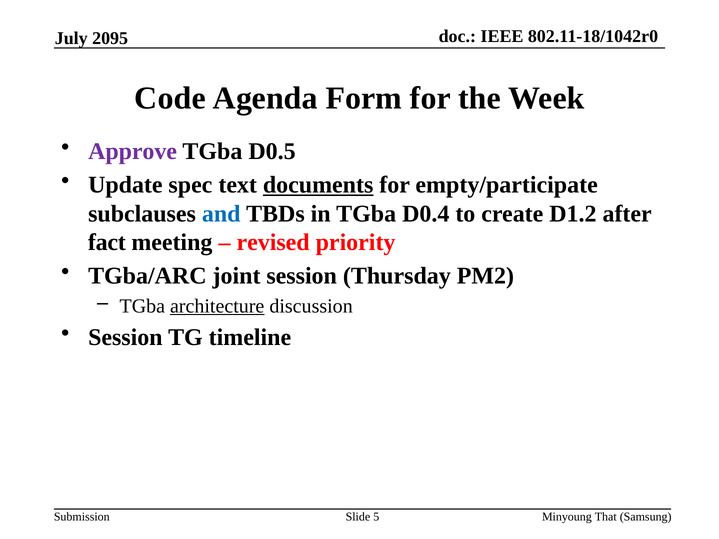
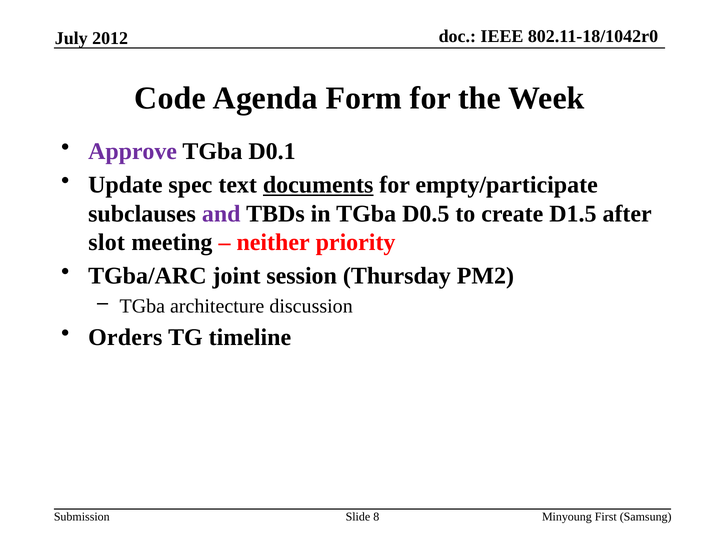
2095: 2095 -> 2012 (110, 38)
D0.5: D0.5 -> D0.1 (272, 152)
and colour: blue -> purple (221, 214)
D0.4: D0.4 -> D0.5 (426, 214)
D1.2: D1.2 -> D1.5 (573, 214)
fact: fact -> slot (107, 243)
revised: revised -> neither (273, 243)
architecture underline: present -> none (217, 306)
Session: Session -> Orders (125, 338)
5: 5 -> 8 (376, 517)
That: That -> First (606, 517)
